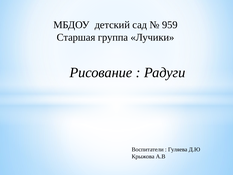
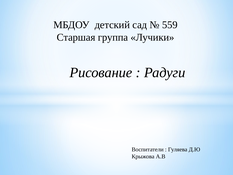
959: 959 -> 559 (170, 25)
